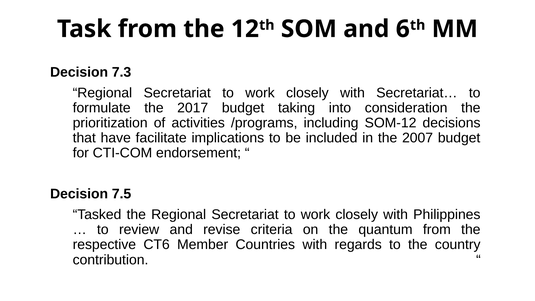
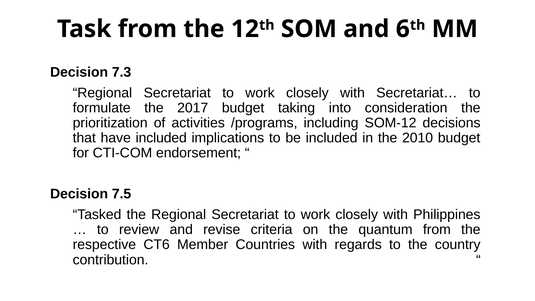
have facilitate: facilitate -> included (161, 138)
2007: 2007 -> 2010 (418, 138)
